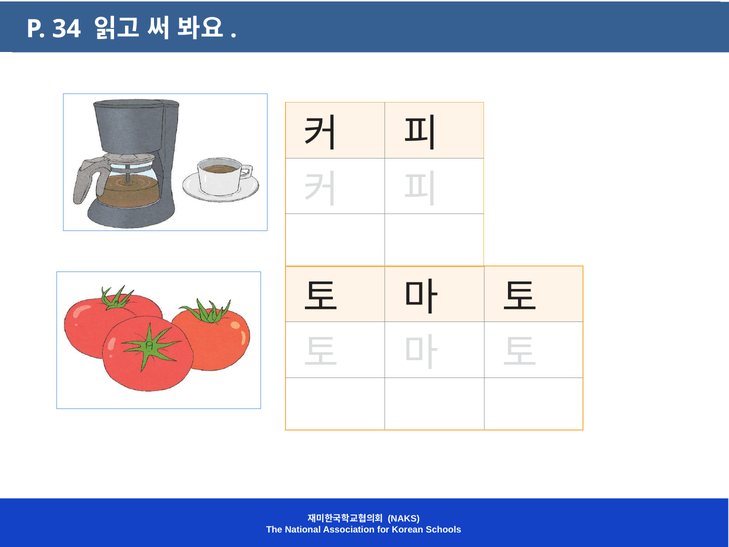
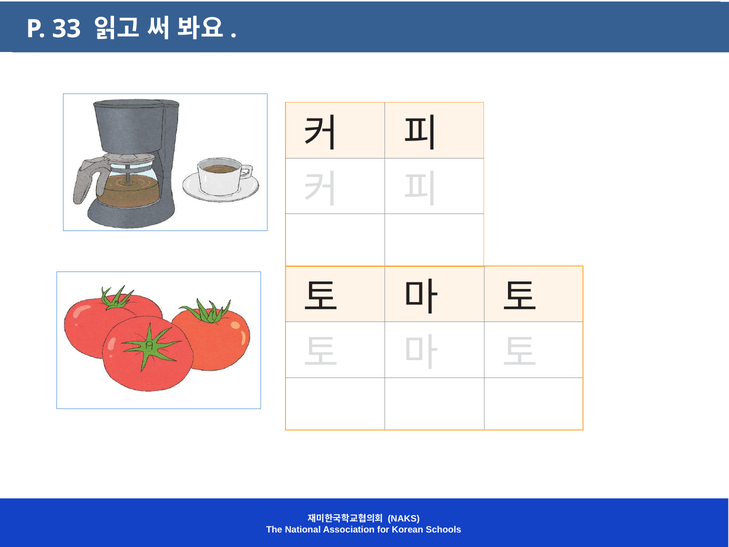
34: 34 -> 33 (67, 29)
